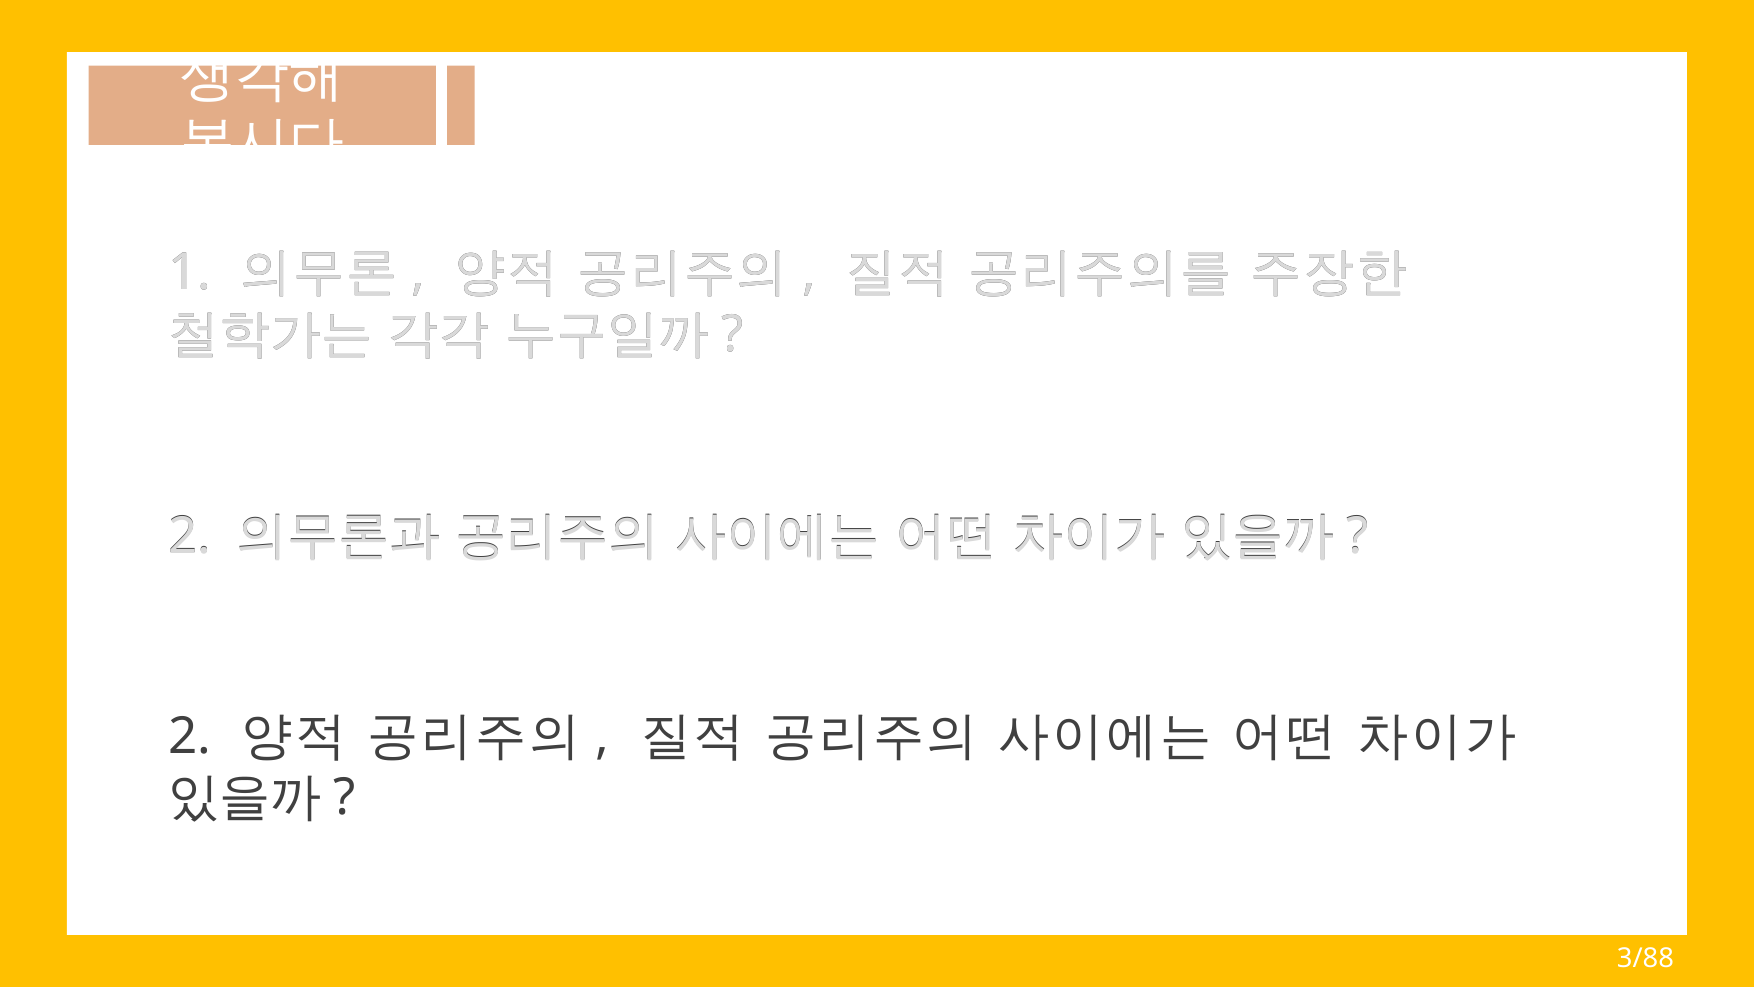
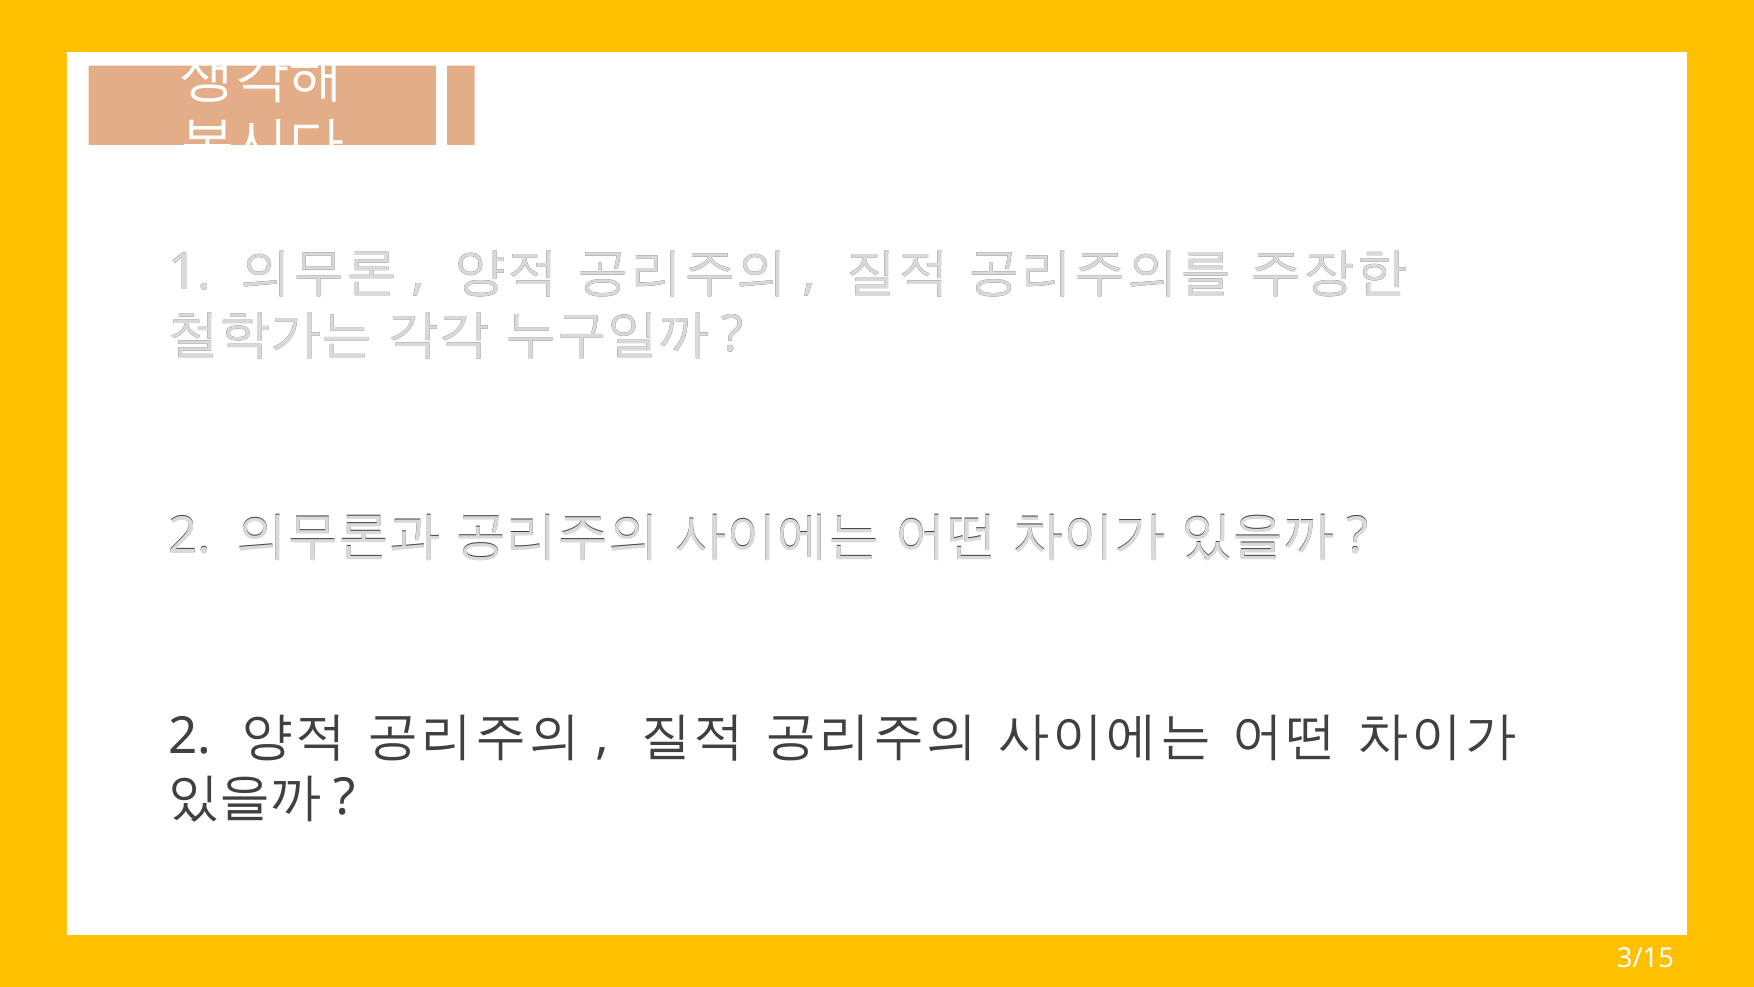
3/88: 3/88 -> 3/15 (1645, 958)
